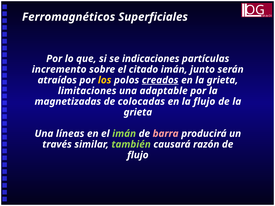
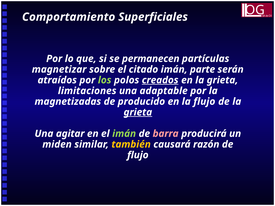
Ferromagnéticos: Ferromagnéticos -> Comportamiento (69, 17)
indicaciones: indicaciones -> permanecen (151, 59)
incremento: incremento -> magnetizar (59, 69)
junto: junto -> parte (203, 69)
los colour: yellow -> light green (105, 80)
colocadas: colocadas -> producido (141, 102)
grieta underline: none -> present (138, 112)
líneas: líneas -> agitar (70, 134)
través: través -> miden (57, 144)
también colour: light green -> yellow (131, 144)
